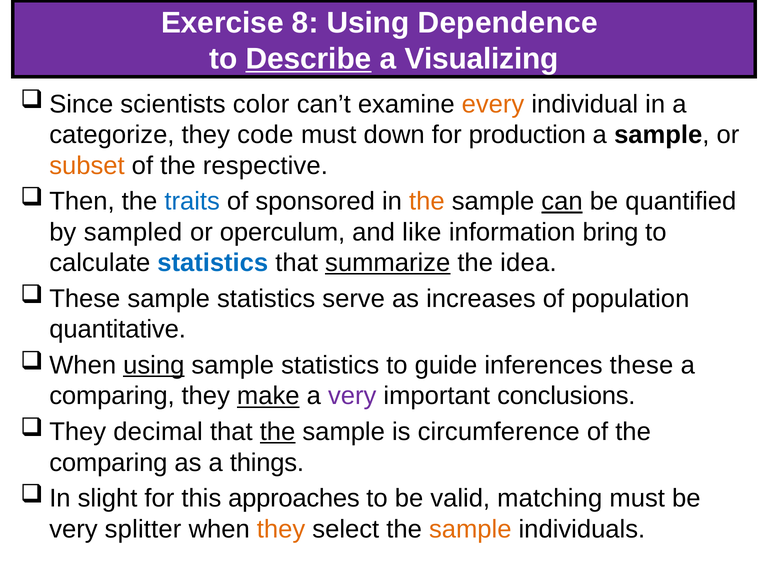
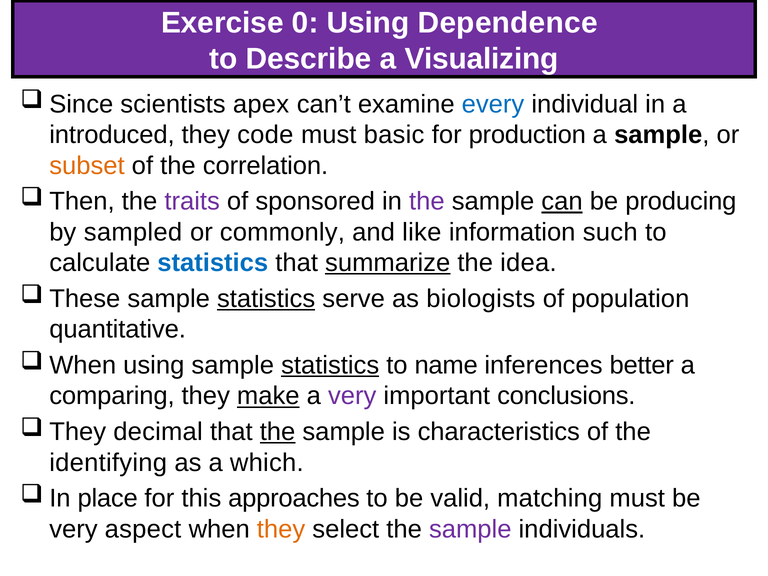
8: 8 -> 0 (305, 23)
Describe underline: present -> none (308, 59)
color: color -> apex (261, 104)
every colour: orange -> blue (493, 104)
categorize: categorize -> introduced (112, 135)
down: down -> basic (394, 135)
respective: respective -> correlation (265, 166)
traits colour: blue -> purple (192, 201)
the colour: orange -> purple (427, 201)
quantified: quantified -> producing (681, 201)
operculum: operculum -> commonly (282, 232)
bring: bring -> such (610, 232)
statistics underline: none -> present (266, 299)
increases: increases -> biologists (481, 299)
using underline: present -> none (154, 365)
statistics underline: none -> present (330, 365)
guide: guide -> name (446, 365)
these: these -> better (642, 365)
circumference: circumference -> characteristics (499, 432)
comparing: comparing -> identifying (108, 463)
things: things -> which (267, 463)
slight: slight -> place (108, 498)
splitter: splitter -> aspect (143, 529)
sample colour: orange -> purple (470, 529)
